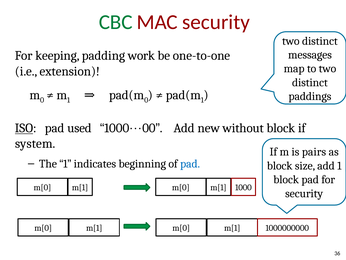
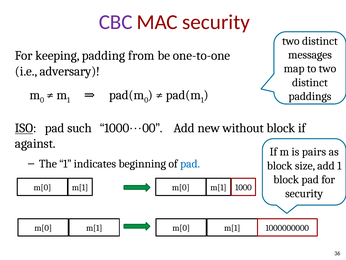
CBC colour: green -> purple (116, 22)
work: work -> from (141, 56)
extension: extension -> adversary (70, 71)
used: used -> such (80, 128)
system: system -> against (35, 143)
